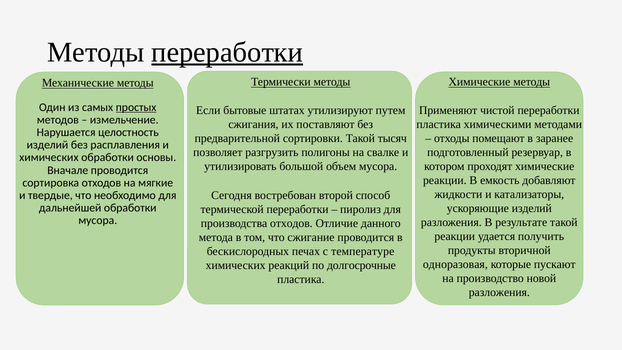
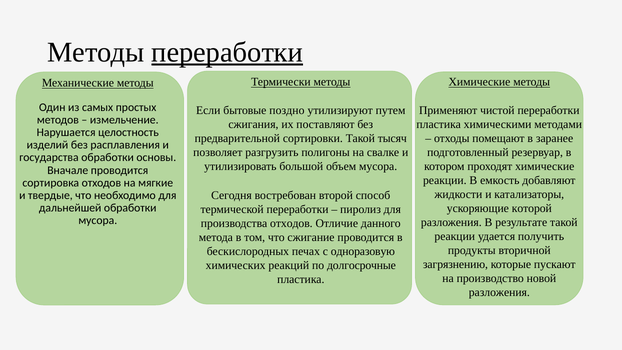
простых underline: present -> none (136, 107)
штатах: штатах -> поздно (287, 111)
химических: химических -> государства (49, 158)
ускоряющие изделий: изделий -> которой (532, 209)
температуре: температуре -> одноразовую (363, 251)
одноразовая: одноразовая -> загрязнению (455, 265)
